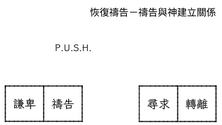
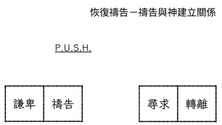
P.U.S.H underline: none -> present (73, 48)
